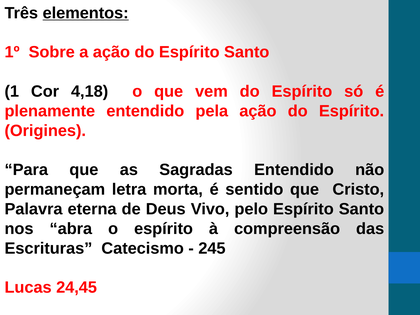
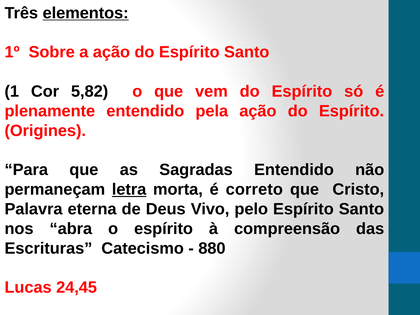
4,18: 4,18 -> 5,82 (90, 91)
letra underline: none -> present (129, 189)
sentido: sentido -> correto (254, 189)
245: 245 -> 880 (212, 248)
